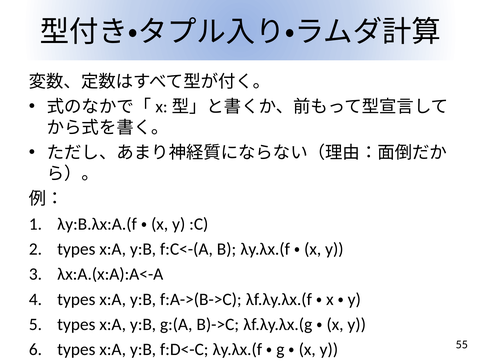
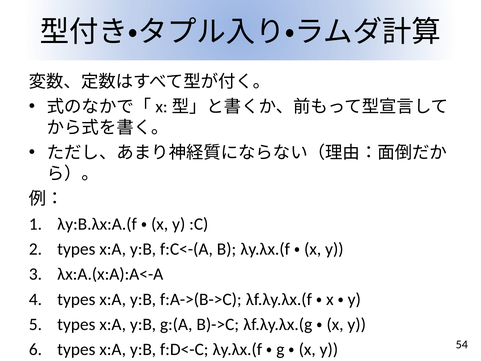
55: 55 -> 54 (462, 344)
